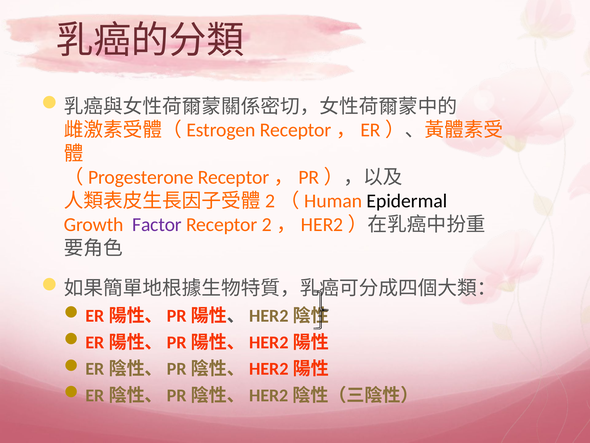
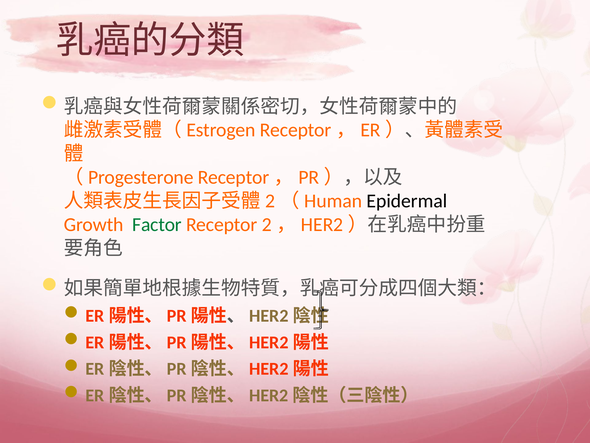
Factor colour: purple -> green (157, 224)
